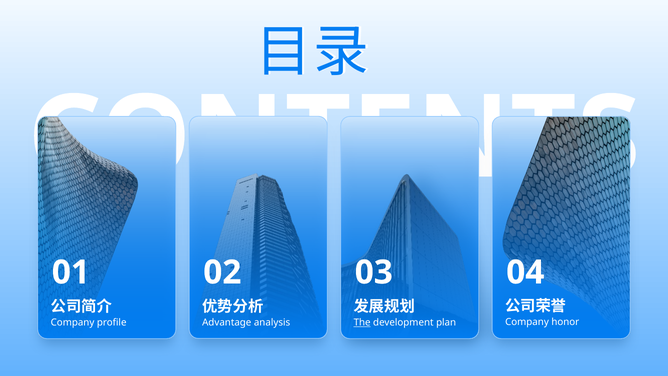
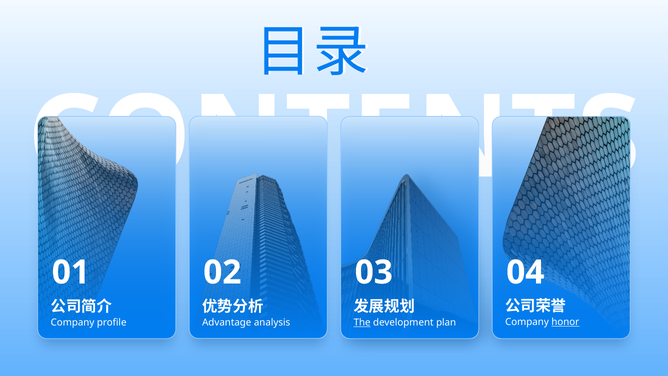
honor underline: none -> present (565, 322)
